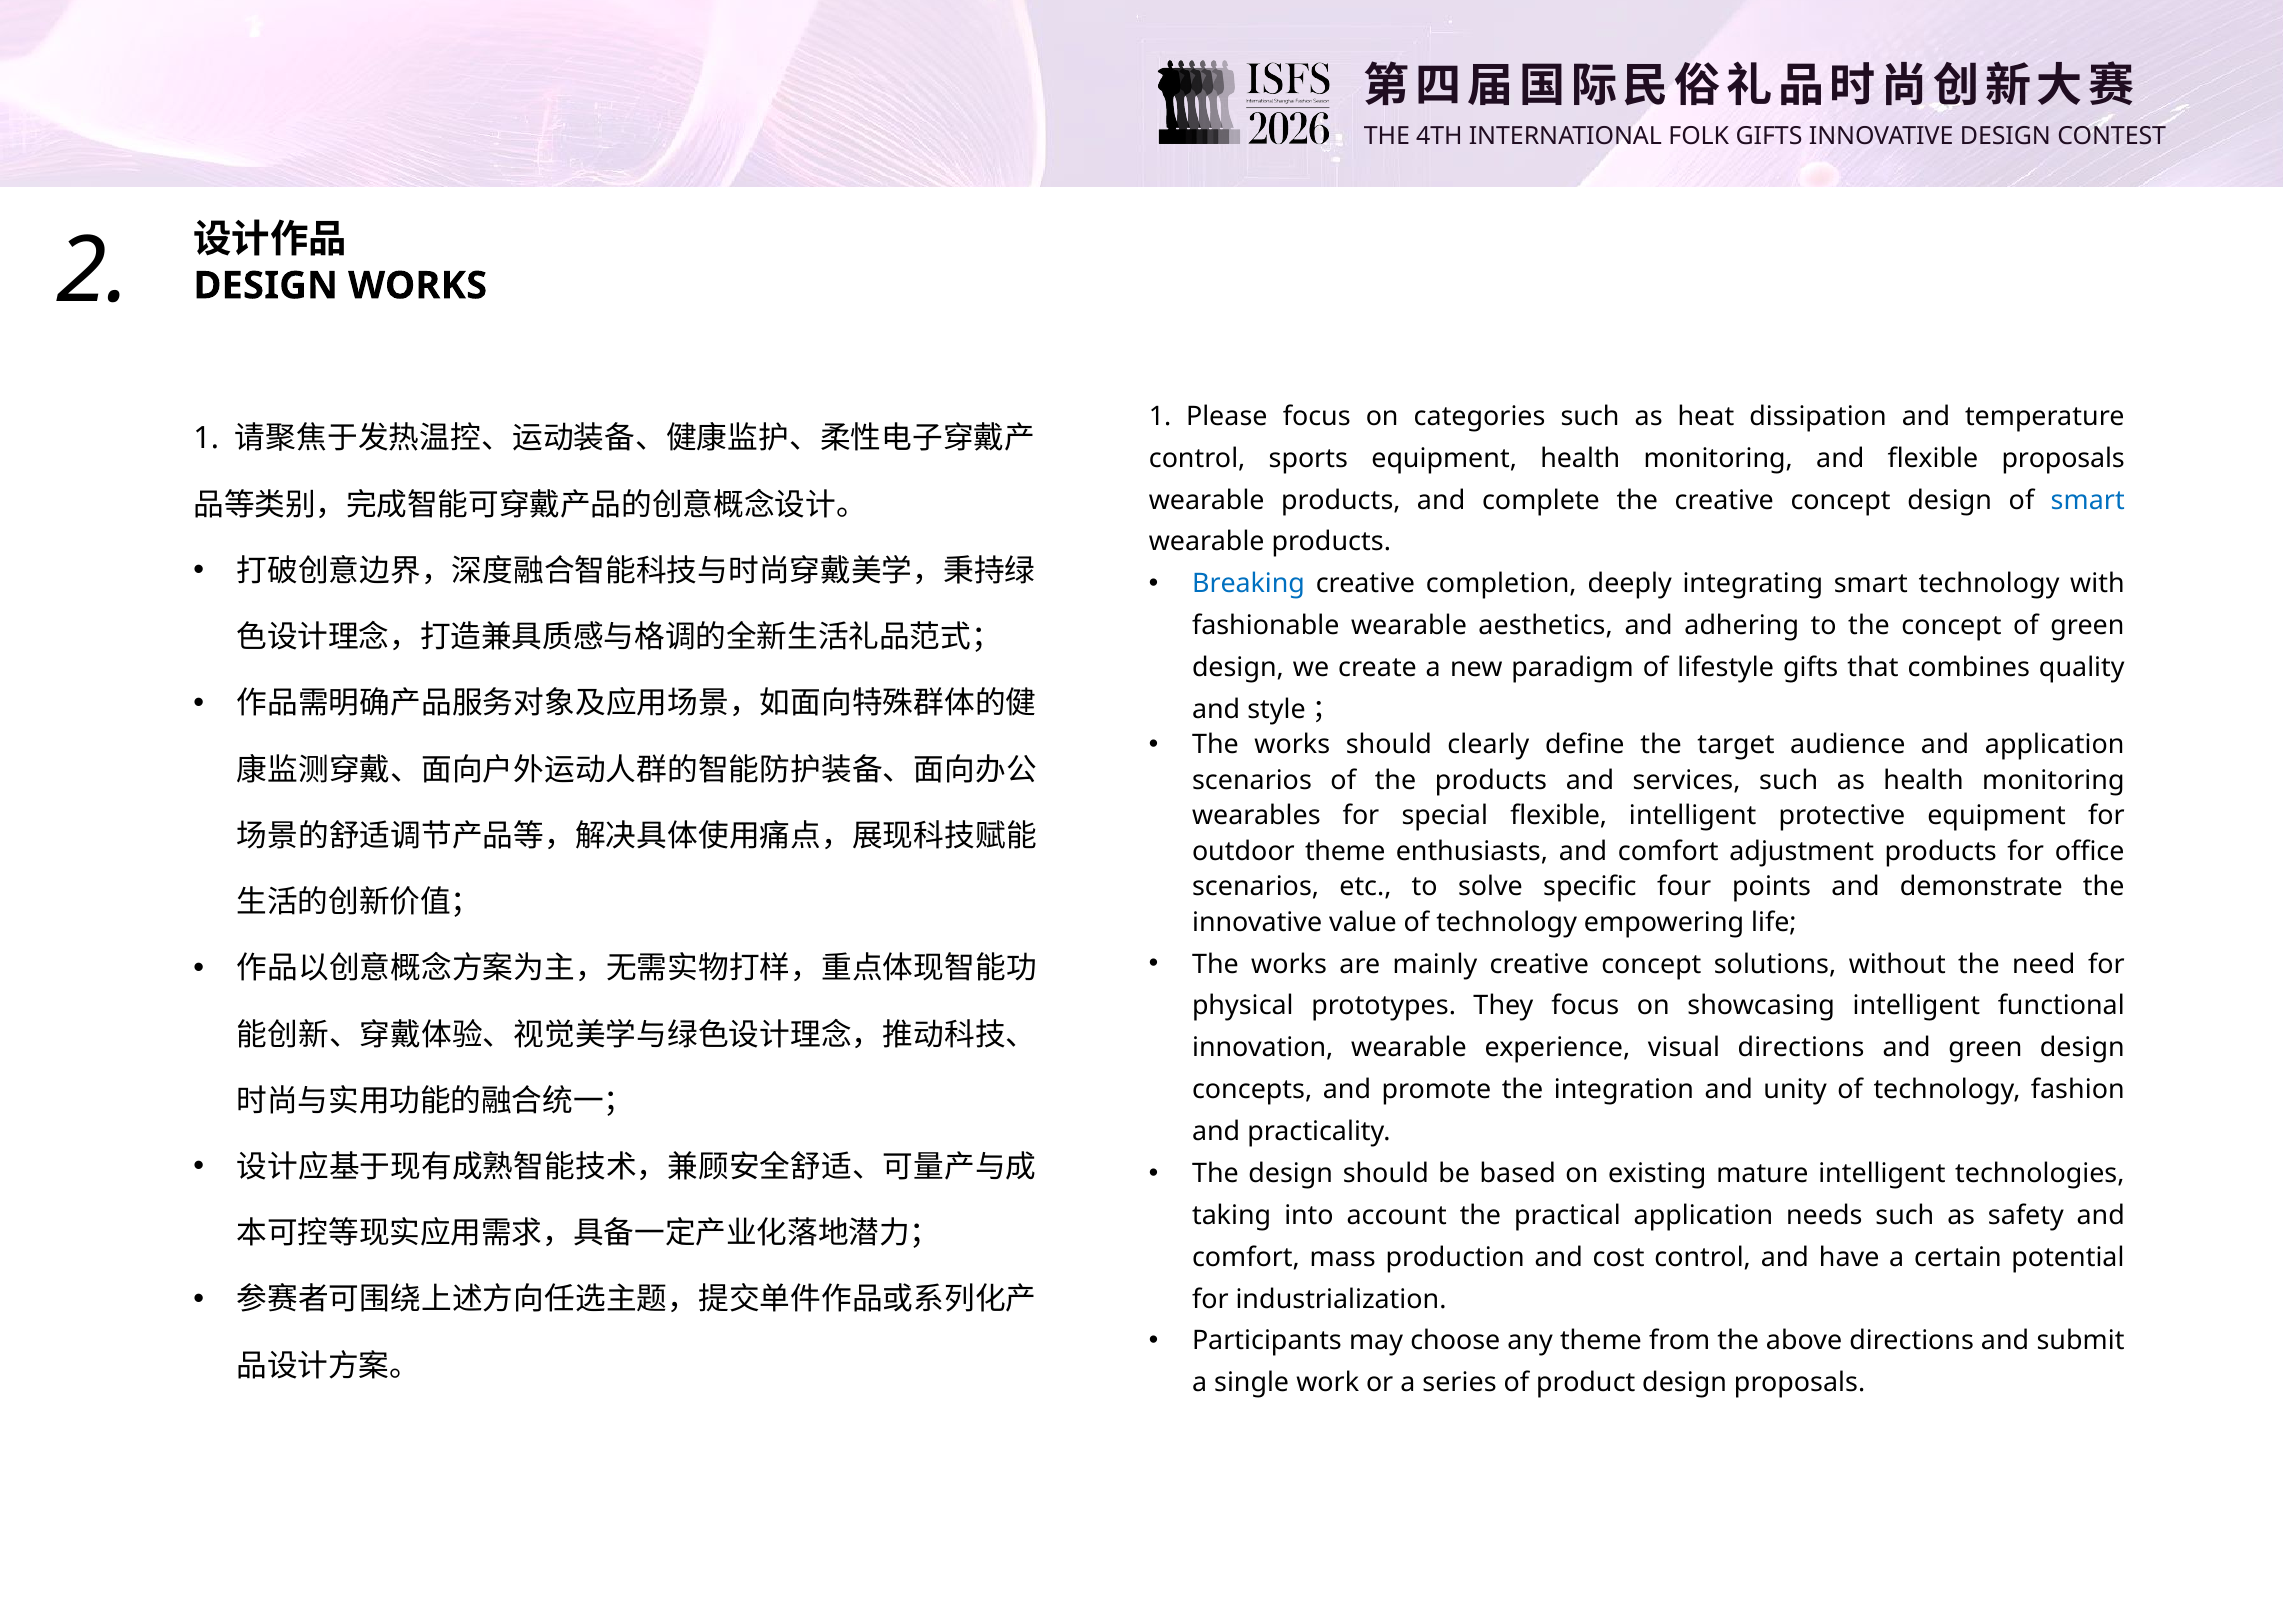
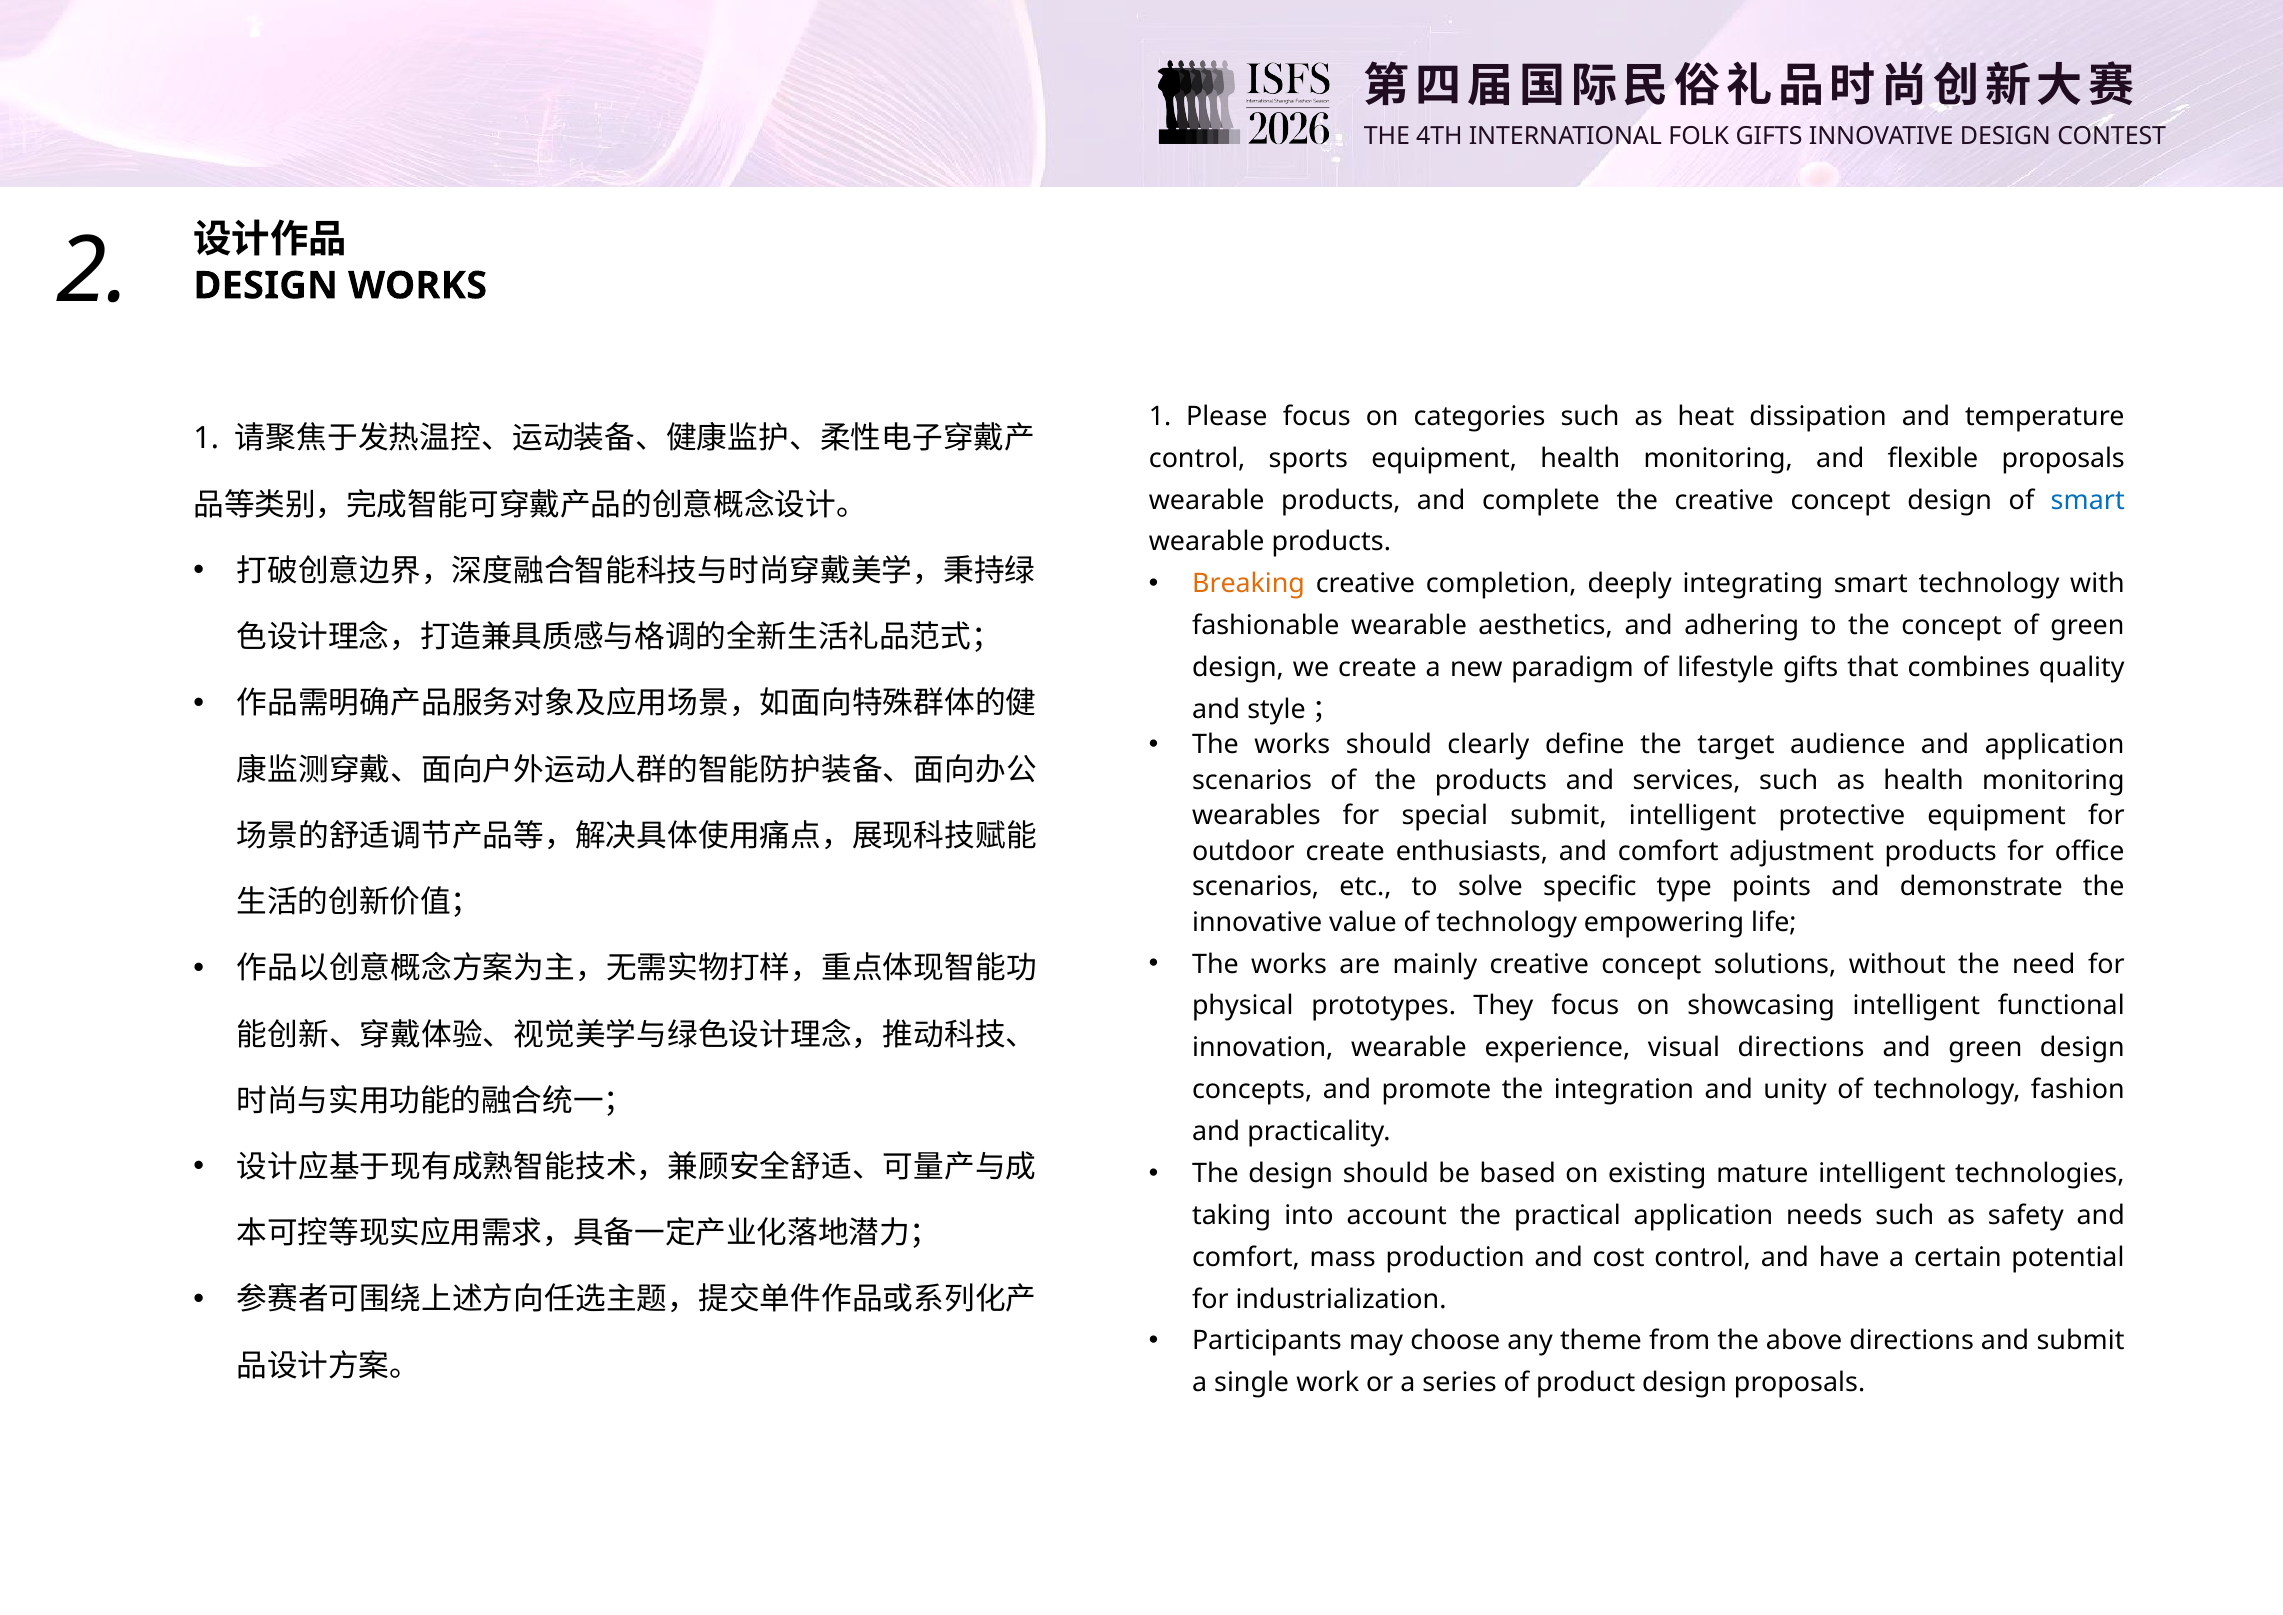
Breaking colour: blue -> orange (1248, 584)
special flexible: flexible -> submit (1559, 816)
outdoor theme: theme -> create (1345, 851)
four: four -> type (1684, 887)
